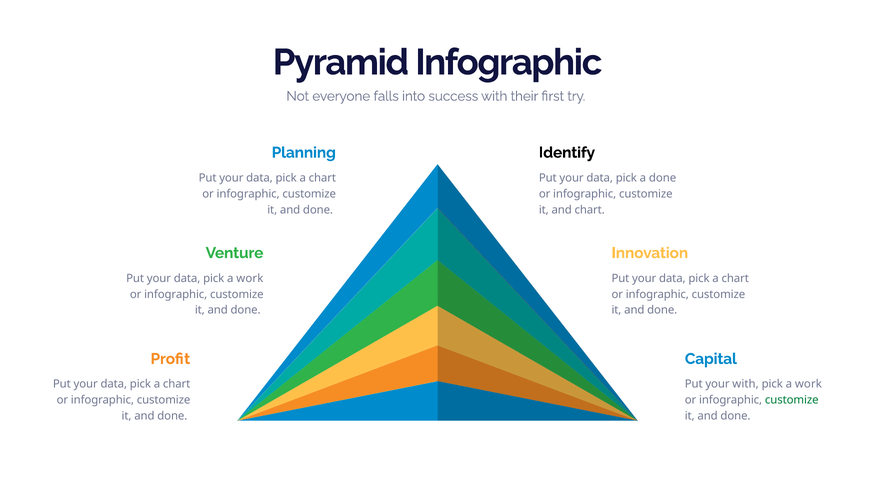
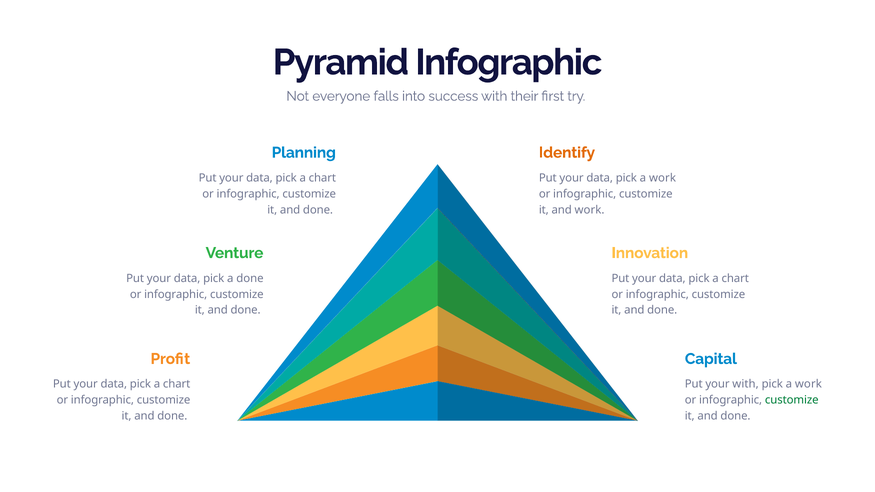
Identify colour: black -> orange (567, 153)
data pick a done: done -> work (663, 178)
and chart: chart -> work (590, 210)
data pick a work: work -> done (250, 279)
